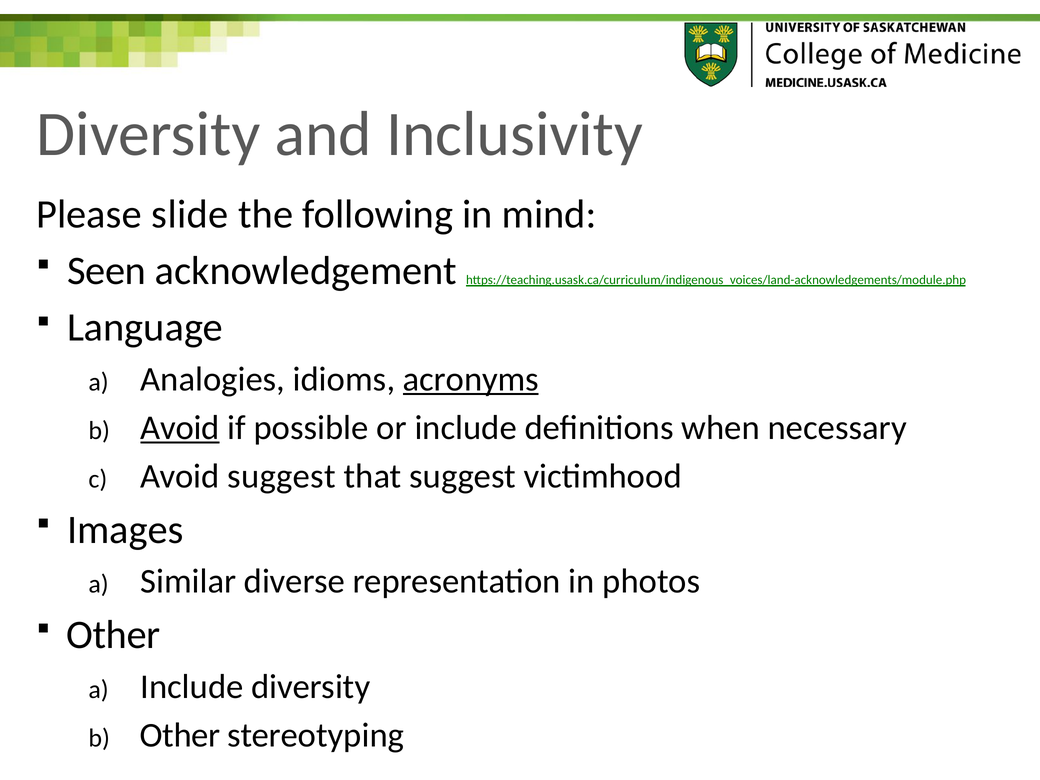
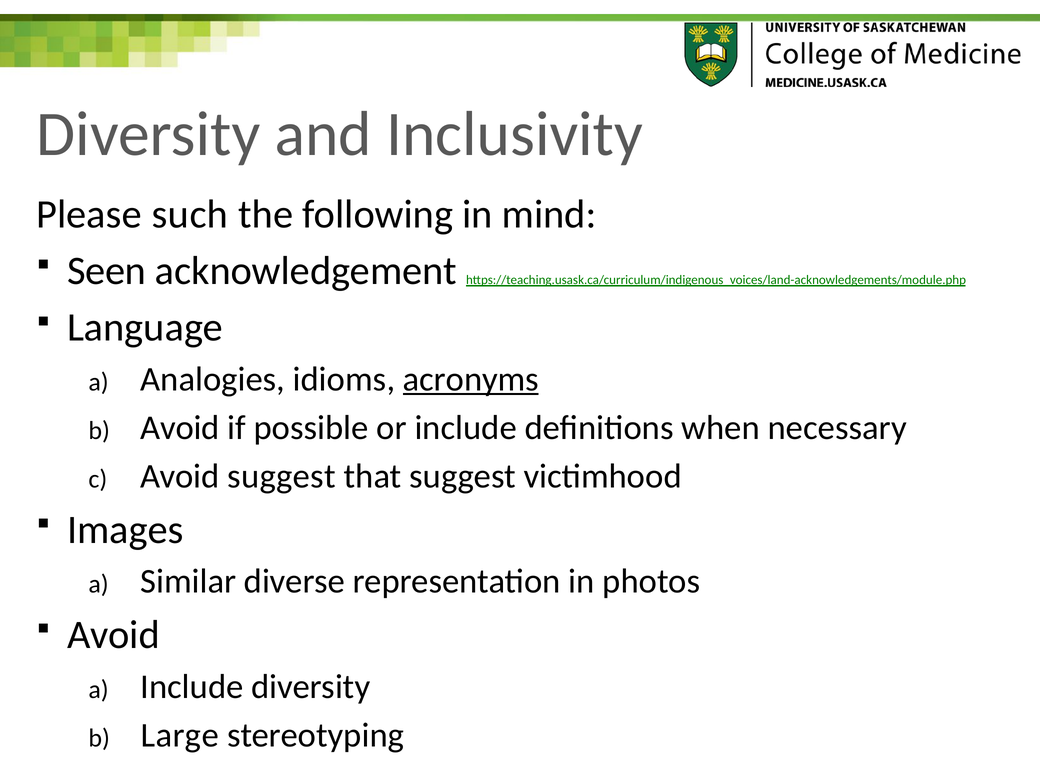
slide: slide -> such (190, 214)
Avoid underline: present -> none (180, 428)
Other: Other -> Avoid (113, 635)
Other: Other -> Large (180, 735)
